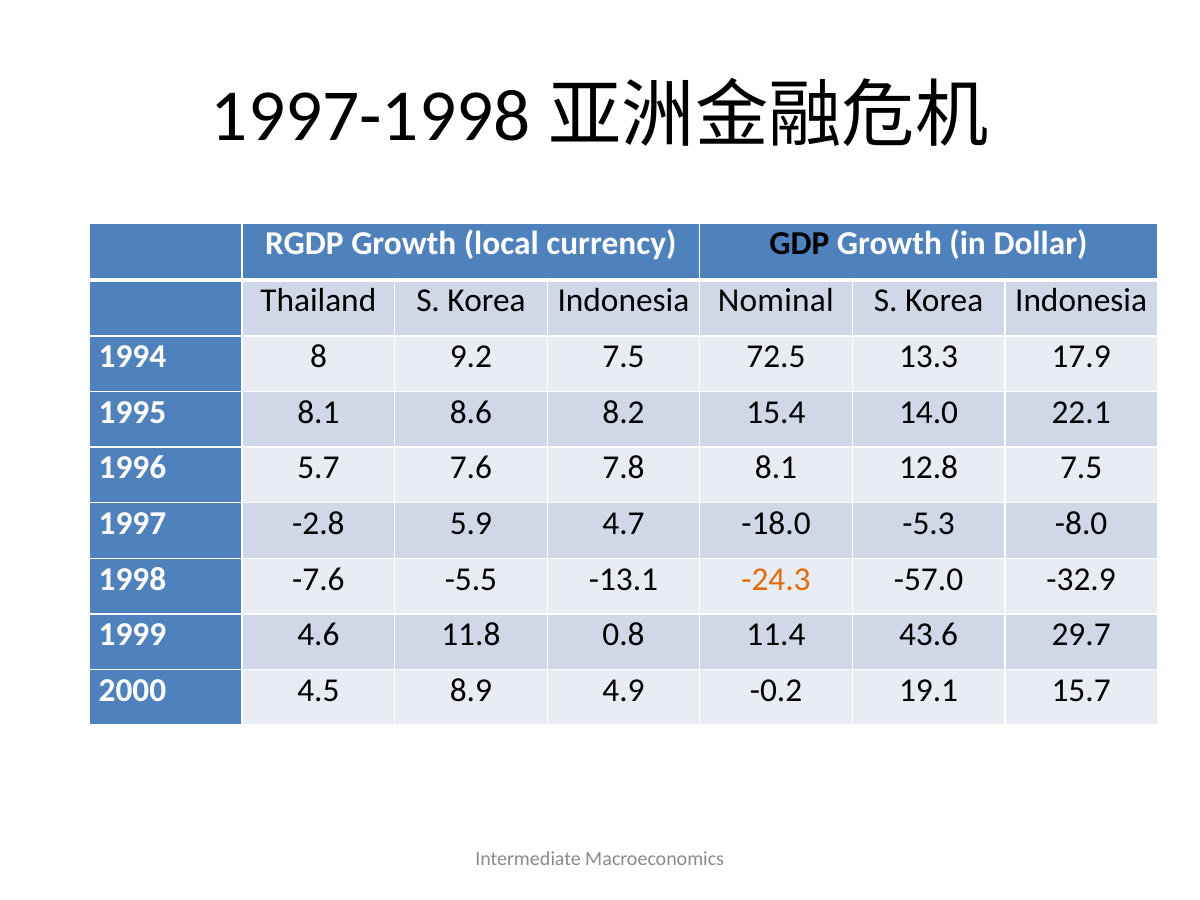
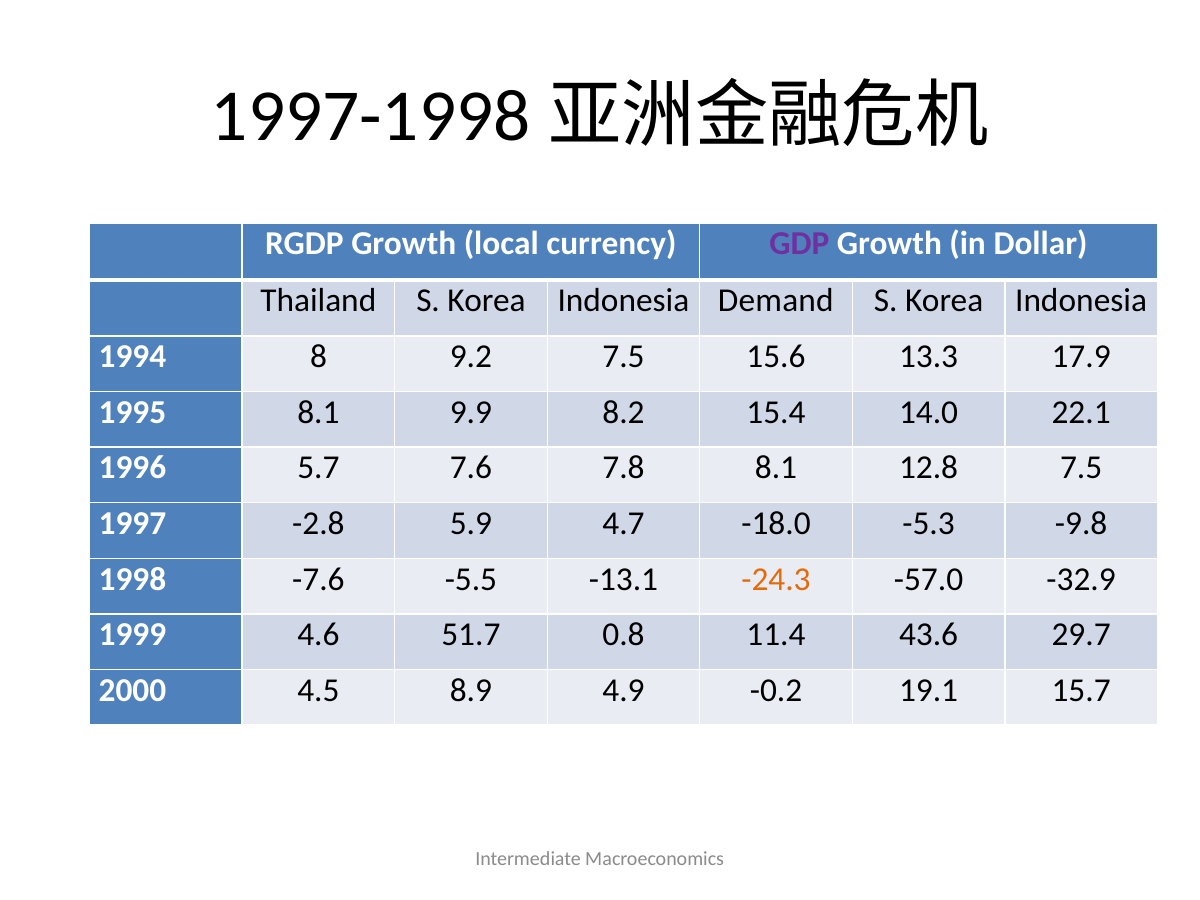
GDP colour: black -> purple (799, 244)
Nominal: Nominal -> Demand (776, 301)
72.5: 72.5 -> 15.6 (776, 357)
8.6: 8.6 -> 9.9 (471, 412)
-8.0: -8.0 -> -9.8 (1081, 524)
11.8: 11.8 -> 51.7 (471, 635)
